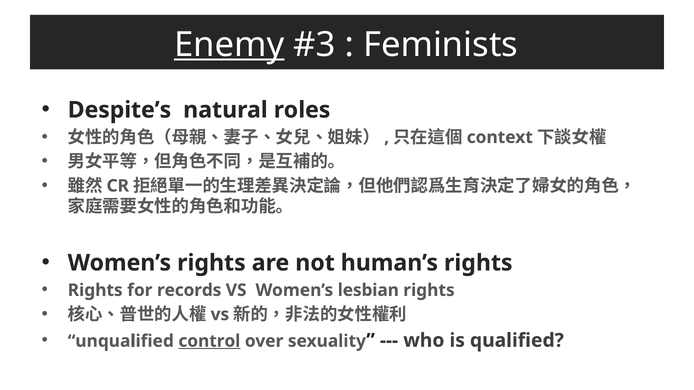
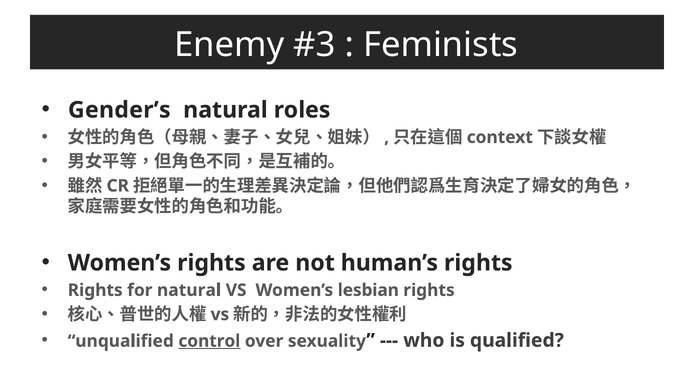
Enemy underline: present -> none (229, 45)
Despite’s: Despite’s -> Gender’s (119, 110)
for records: records -> natural (189, 290)
